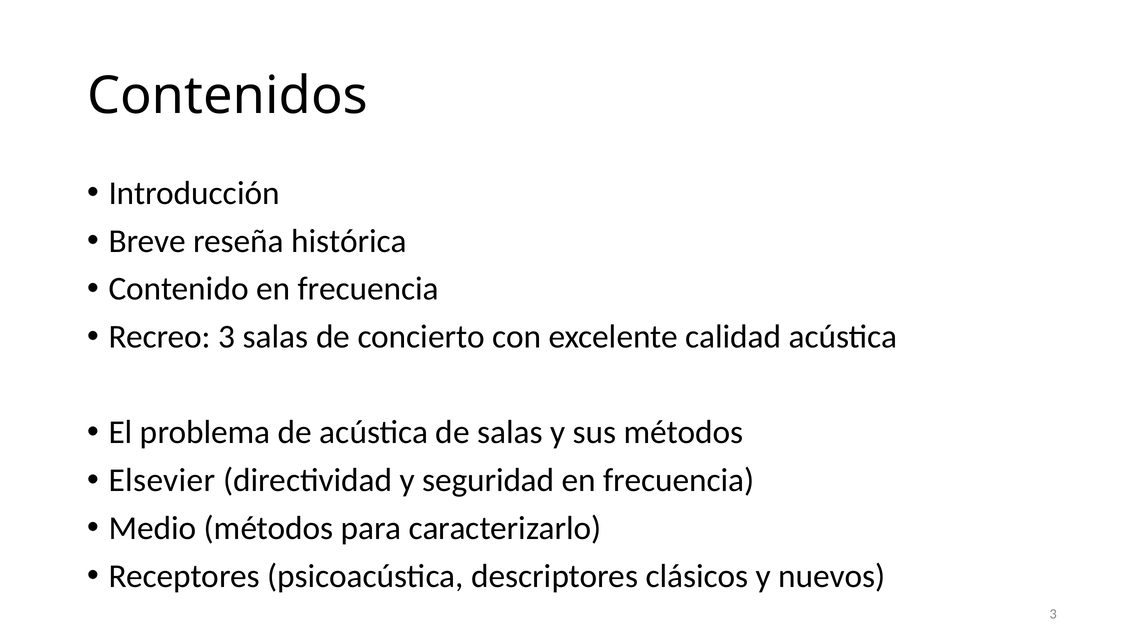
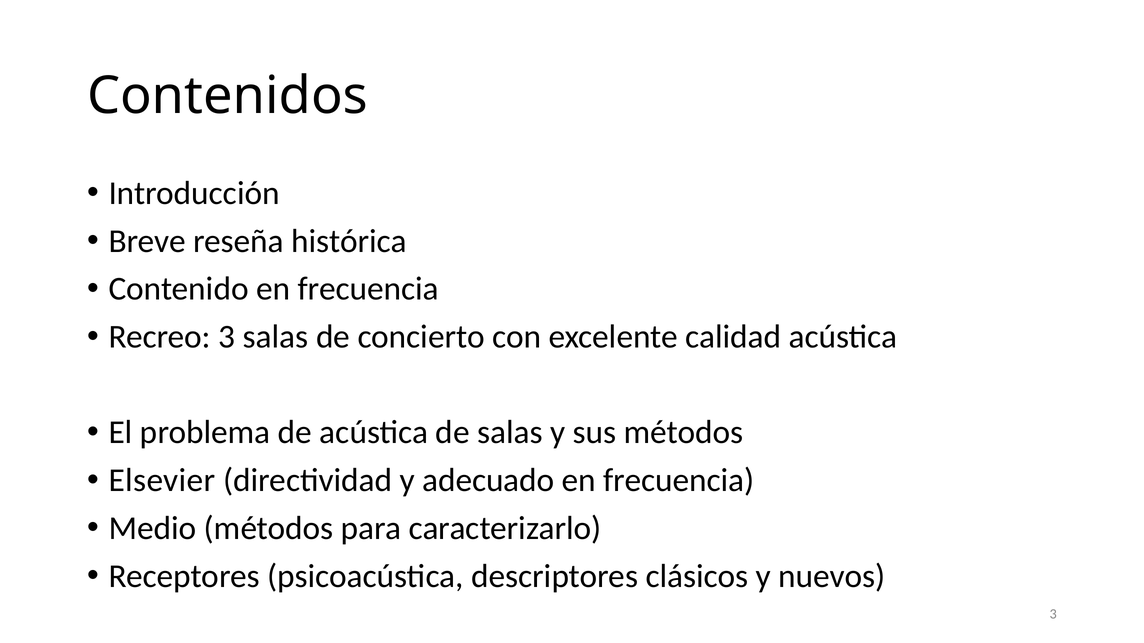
seguridad: seguridad -> adecuado (488, 481)
